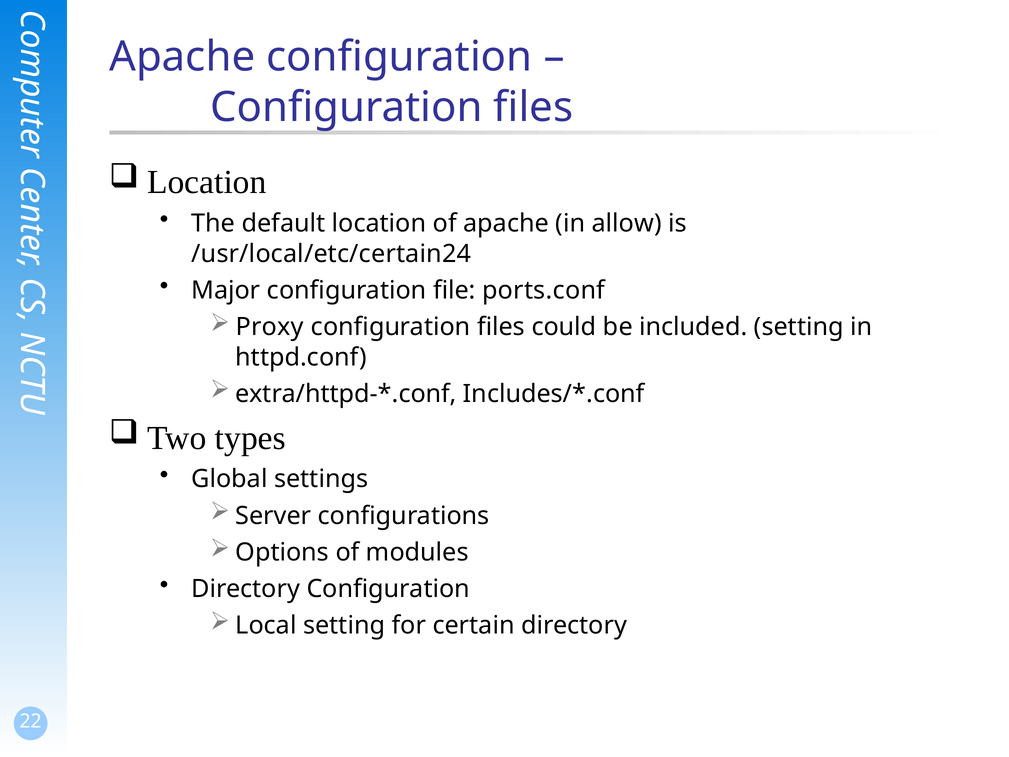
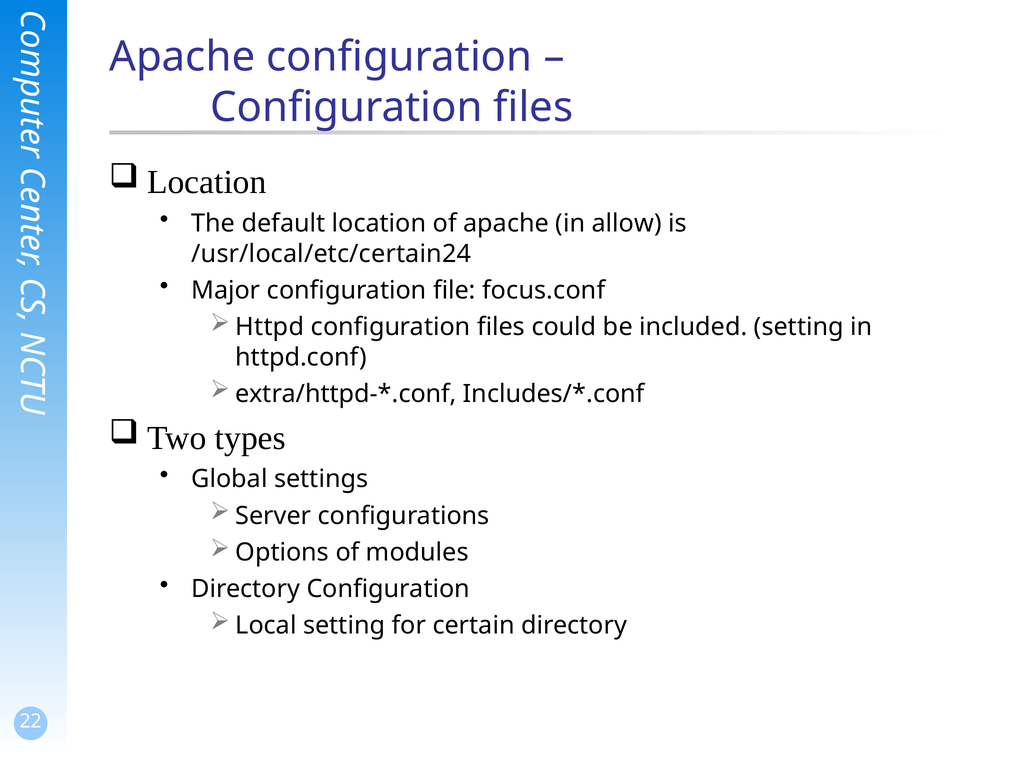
ports.conf: ports.conf -> focus.conf (544, 290)
Proxy: Proxy -> Httpd (270, 327)
